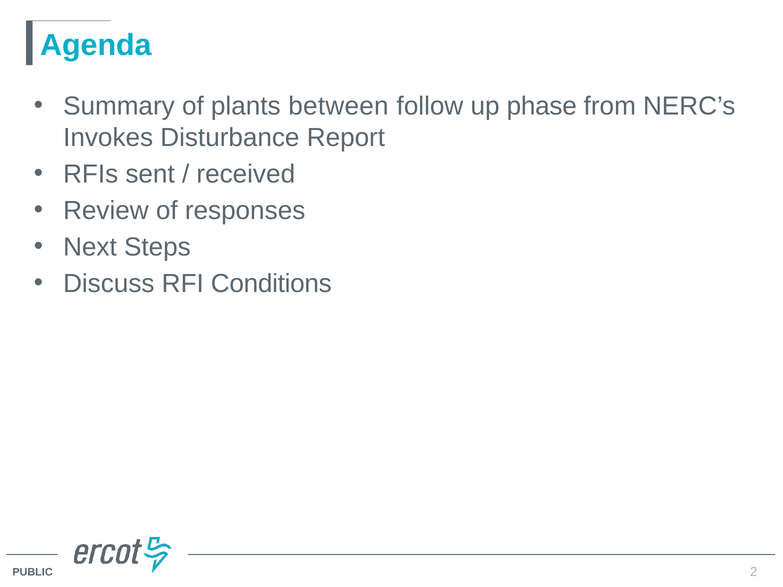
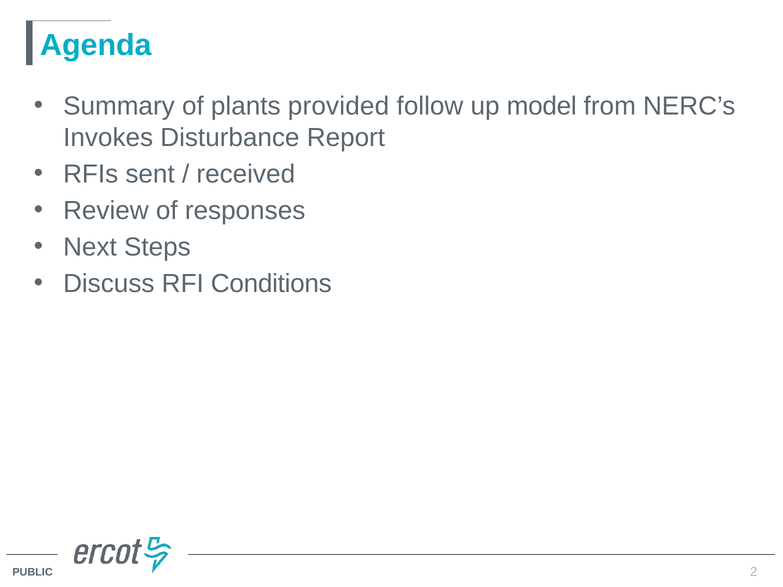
between: between -> provided (339, 106)
phase: phase -> model (542, 106)
